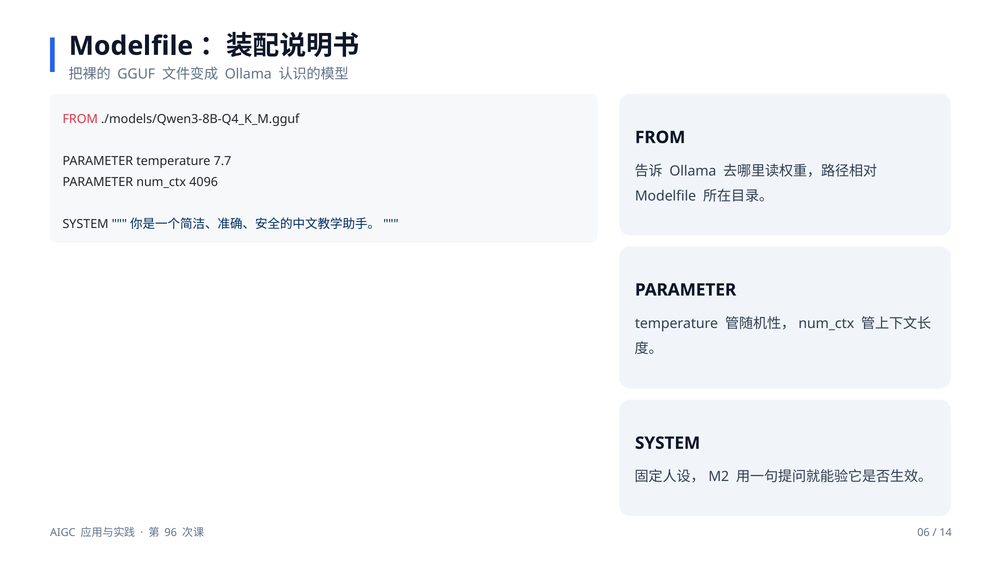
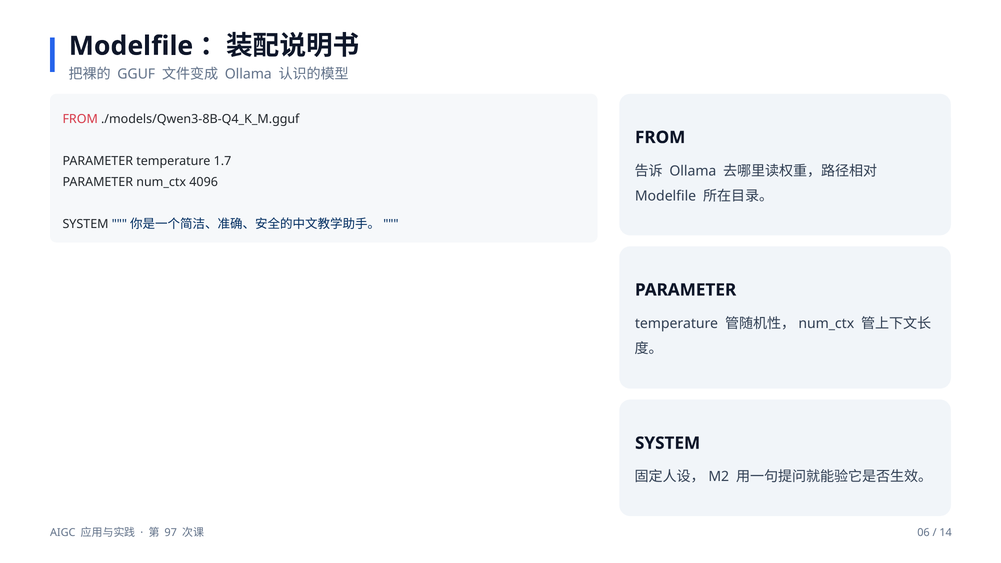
7.7: 7.7 -> 1.7 (223, 161)
96: 96 -> 97 (171, 533)
